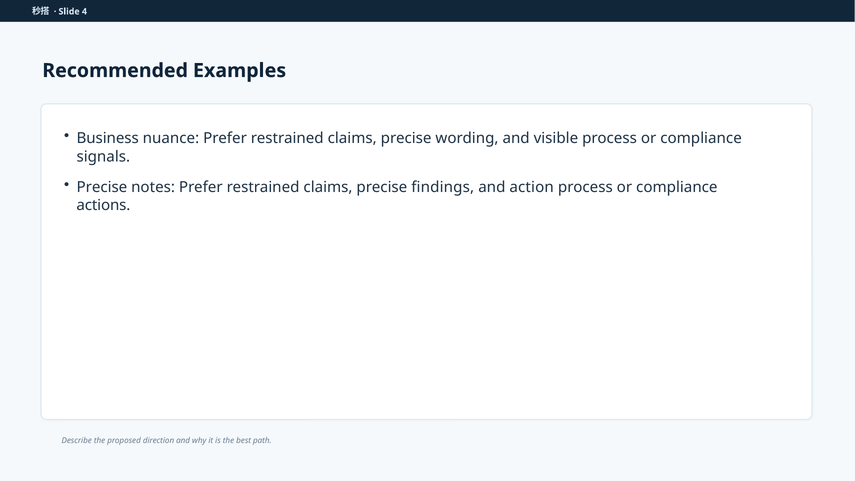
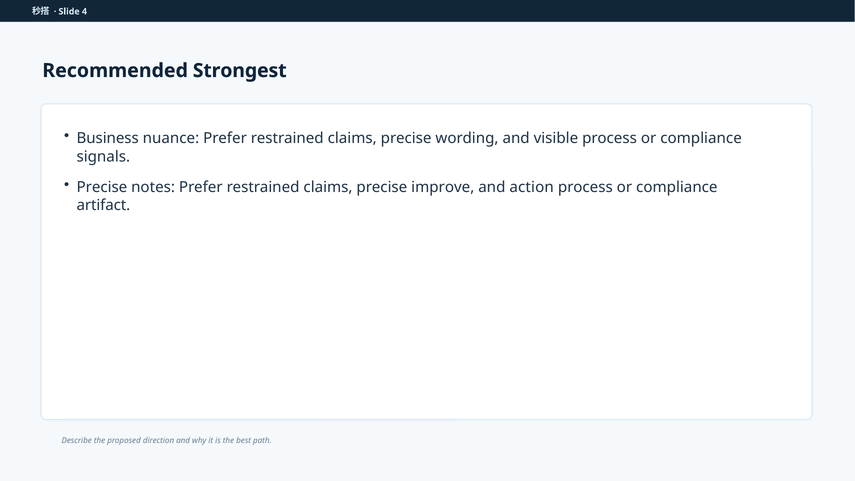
Examples: Examples -> Strongest (240, 71)
findings: findings -> improve (443, 187)
actions: actions -> artifact (103, 205)
